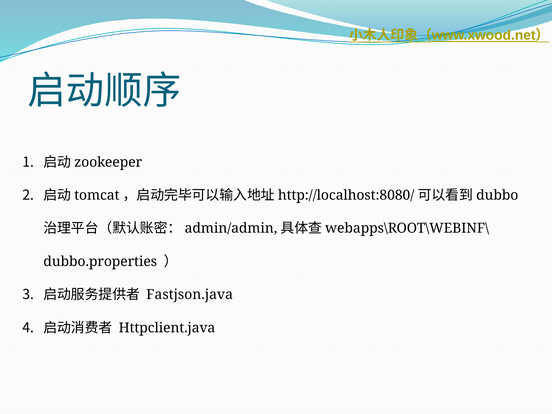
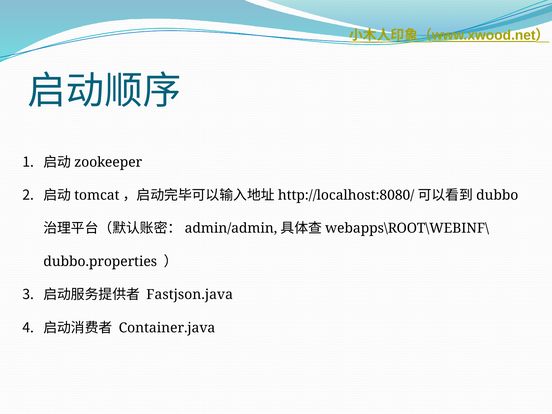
Httpclient.java: Httpclient.java -> Container.java (167, 328)
